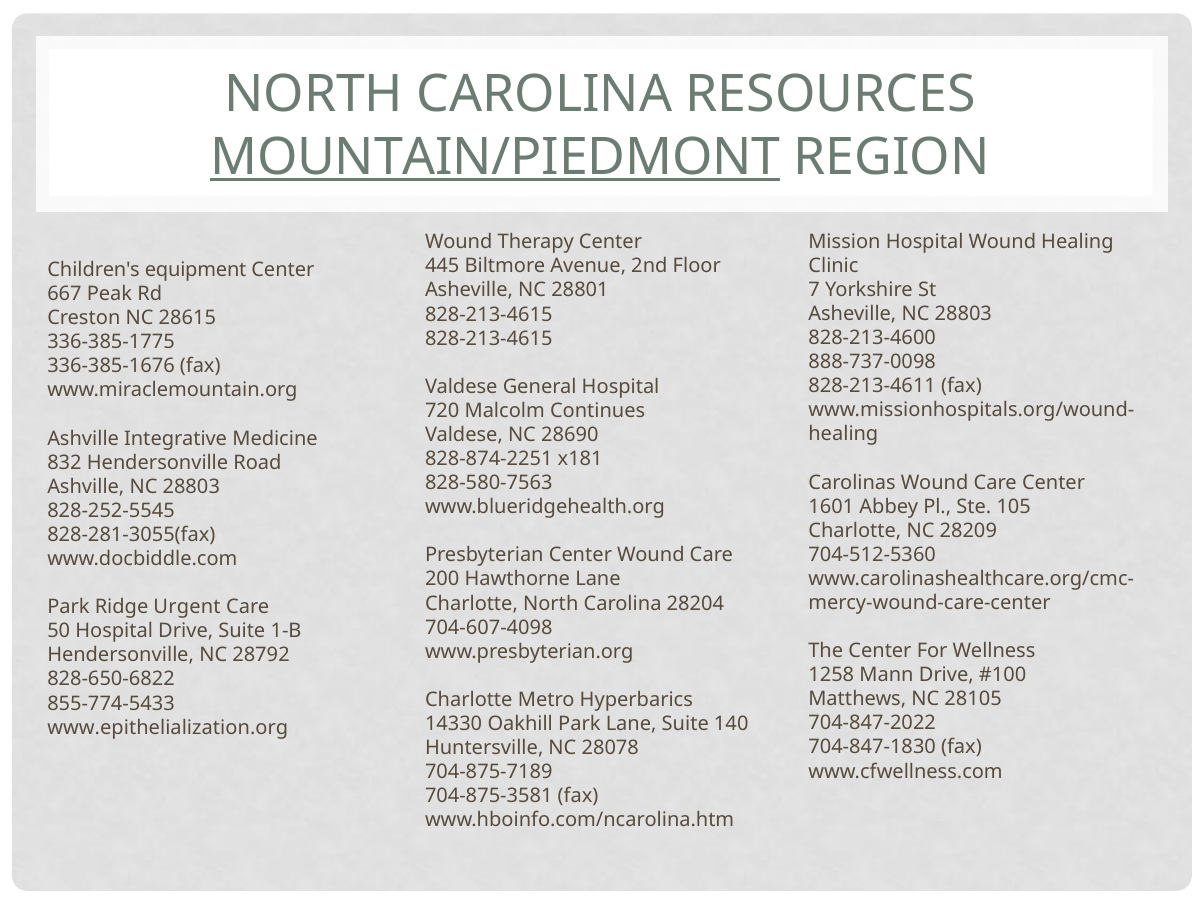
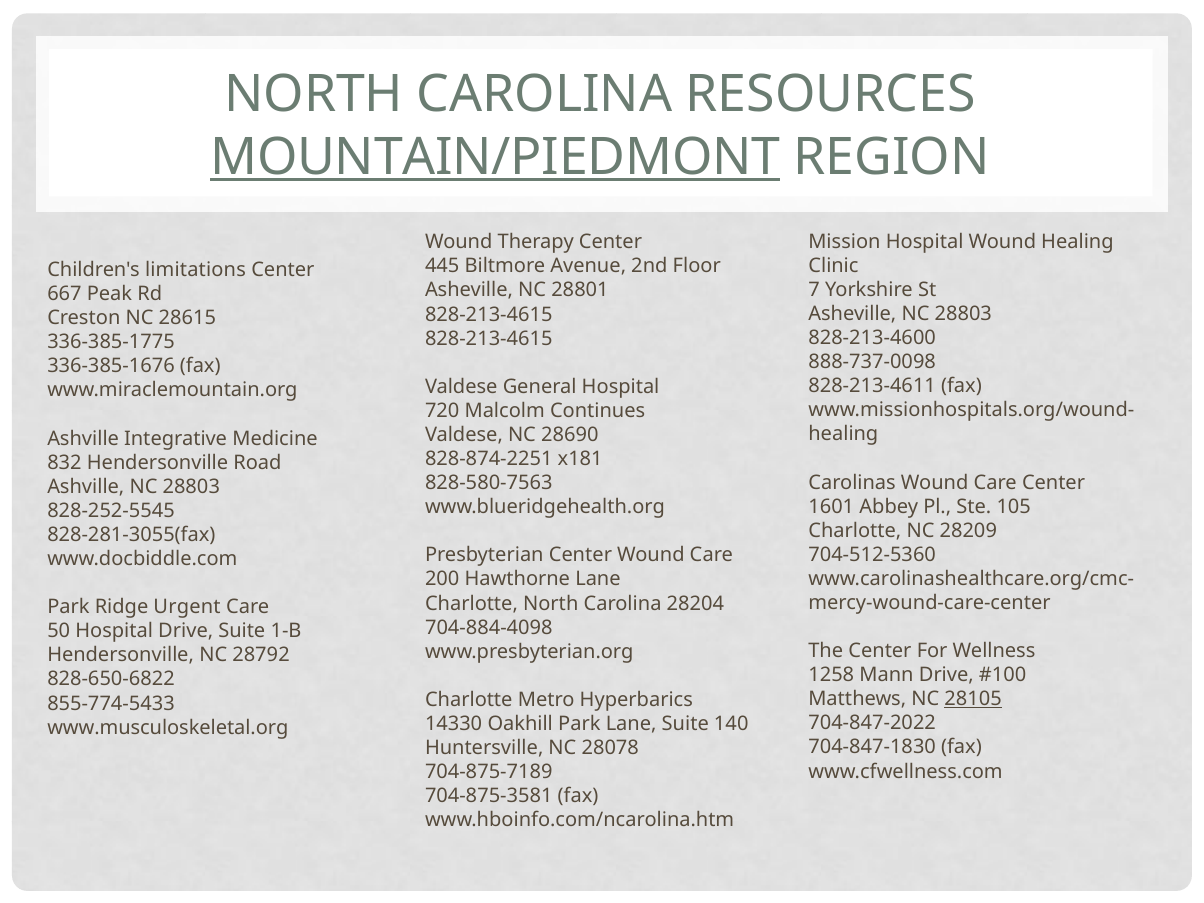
equipment: equipment -> limitations (195, 270)
704-607-4098: 704-607-4098 -> 704-884-4098 (489, 627)
28105 underline: none -> present (973, 699)
www.epithelialization.org: www.epithelialization.org -> www.musculoskeletal.org (168, 727)
